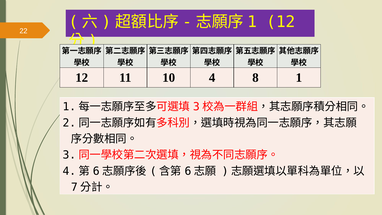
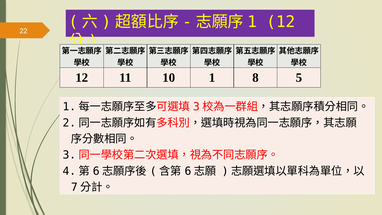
10 4: 4 -> 1 (212, 78)
8 1: 1 -> 5 (299, 78)
